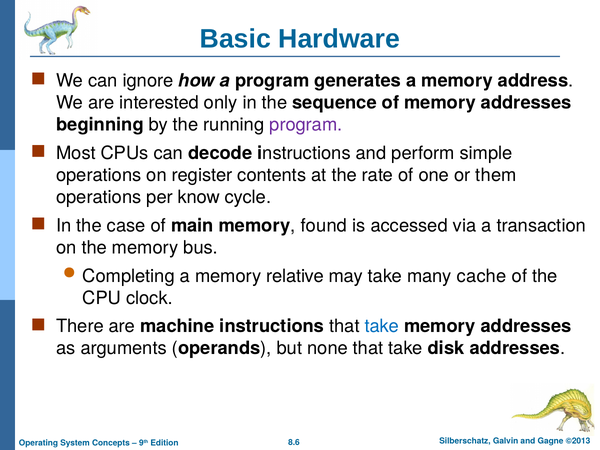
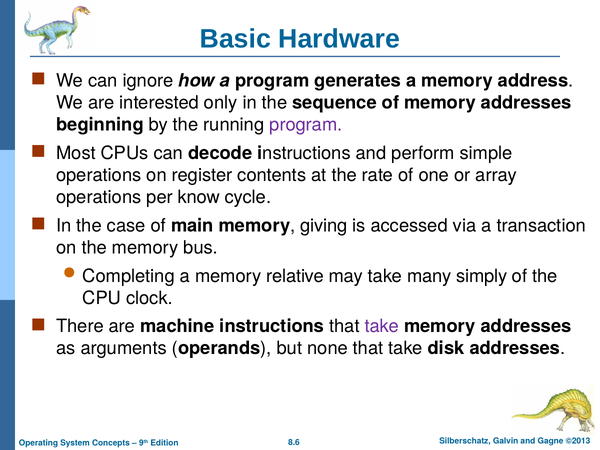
them: them -> array (496, 175)
found: found -> giving (324, 226)
cache: cache -> simply (482, 276)
take colour: blue -> purple (382, 326)
